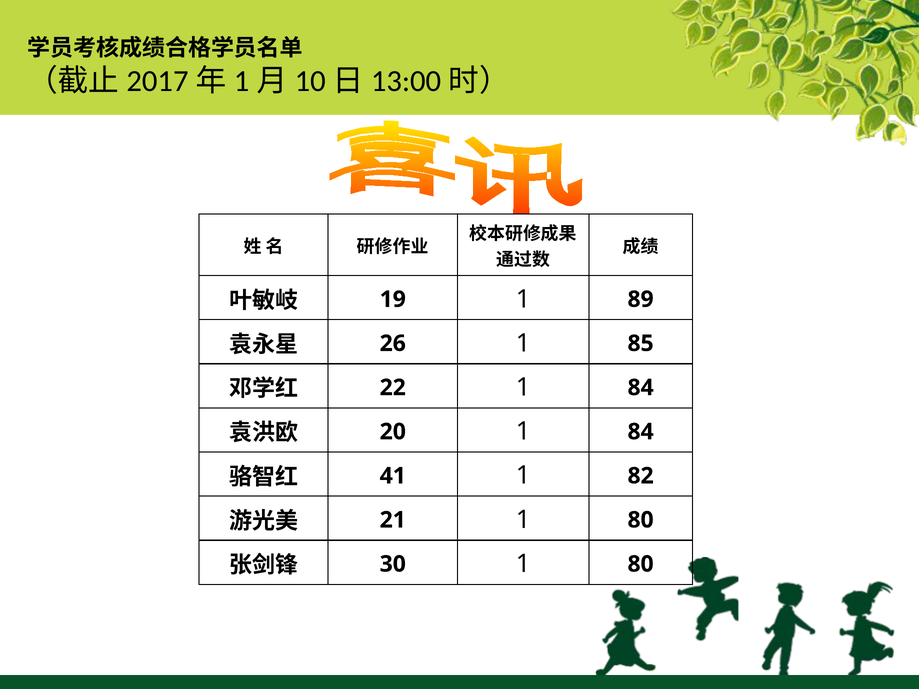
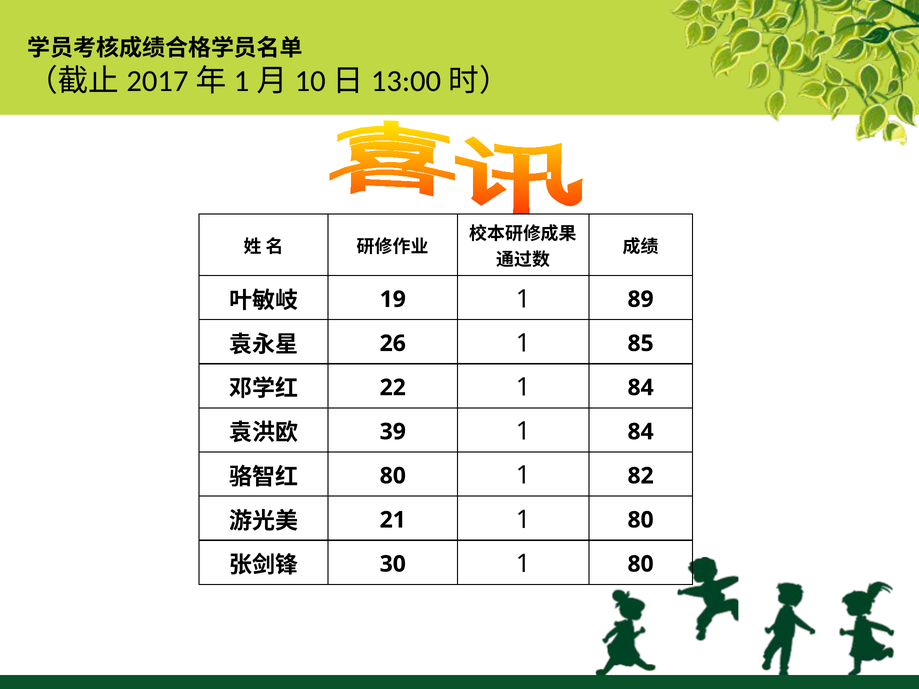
20: 20 -> 39 (393, 432)
41: 41 -> 80 (393, 476)
